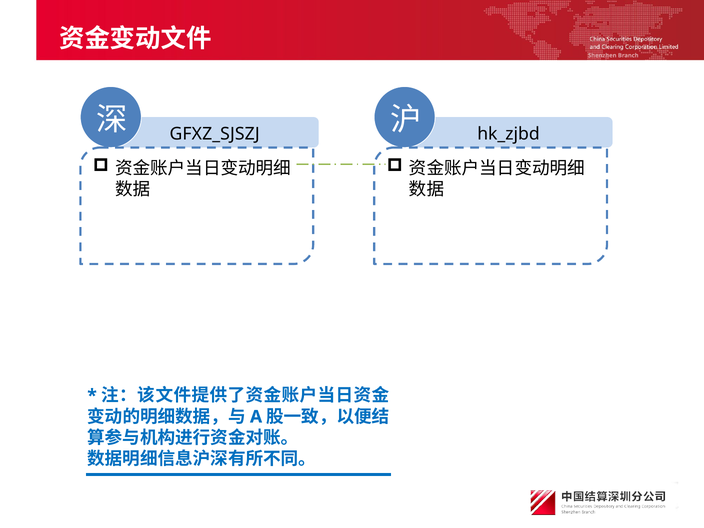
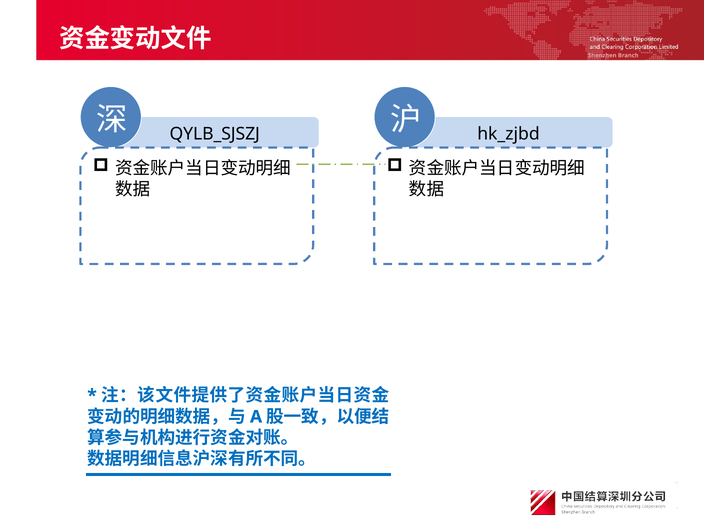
GFXZ_SJSZJ: GFXZ_SJSZJ -> QYLB_SJSZJ (215, 134)
